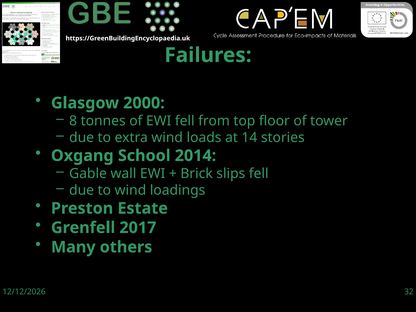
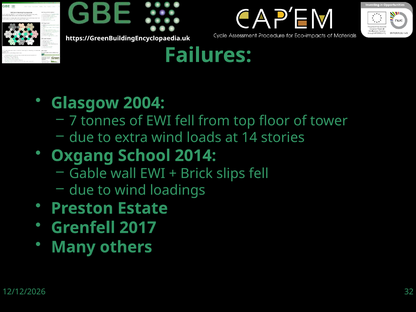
2000: 2000 -> 2004 (144, 103)
8: 8 -> 7 (73, 121)
